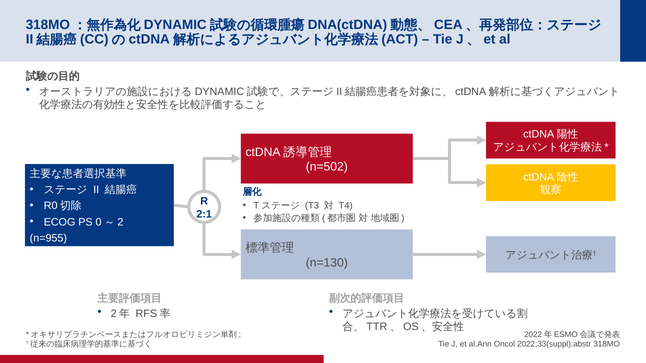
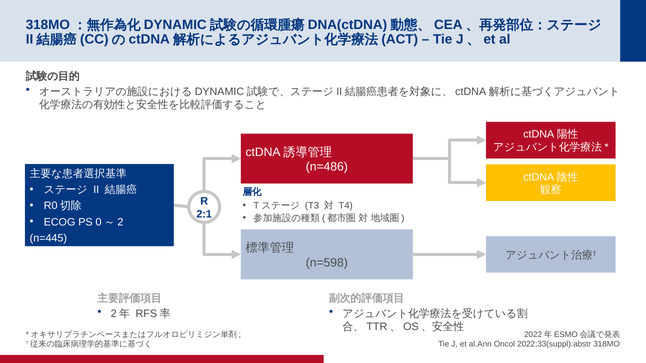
n=502: n=502 -> n=486 (327, 167)
n=955: n=955 -> n=445 (48, 238)
n=130: n=130 -> n=598 (327, 263)
